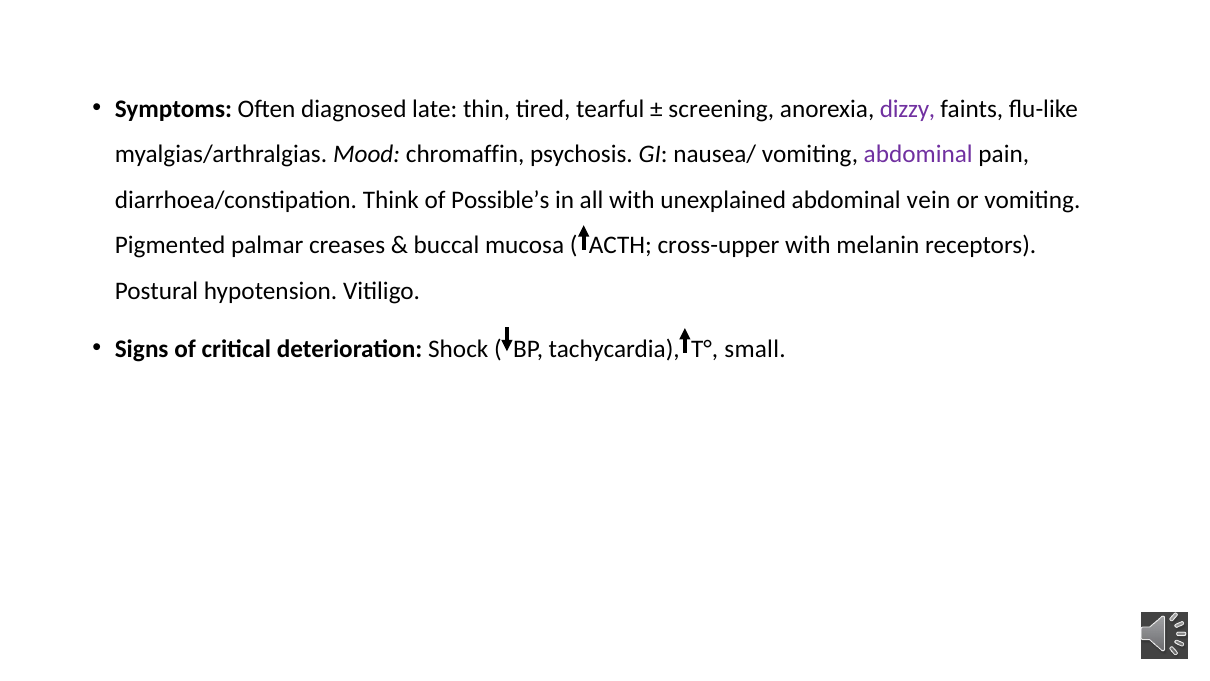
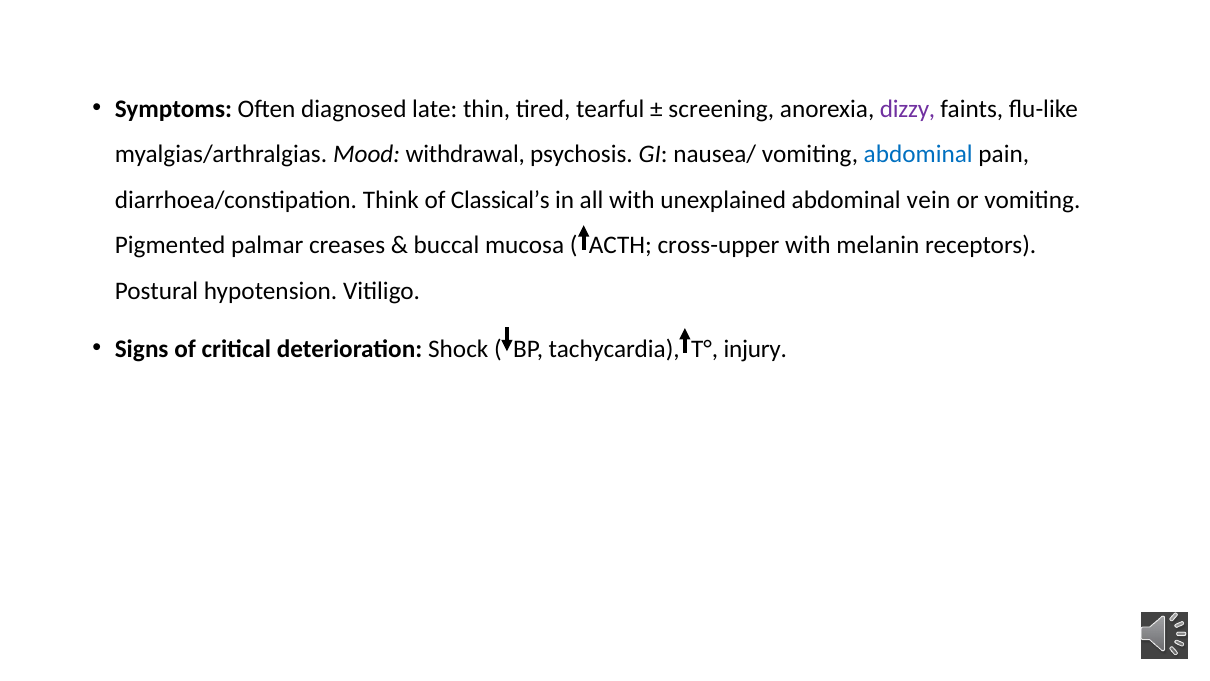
chromaffin: chromaffin -> withdrawal (465, 154)
abdominal colour: purple -> blue (918, 154)
Possible’s: Possible’s -> Classical’s (500, 200)
small: small -> injury (755, 349)
